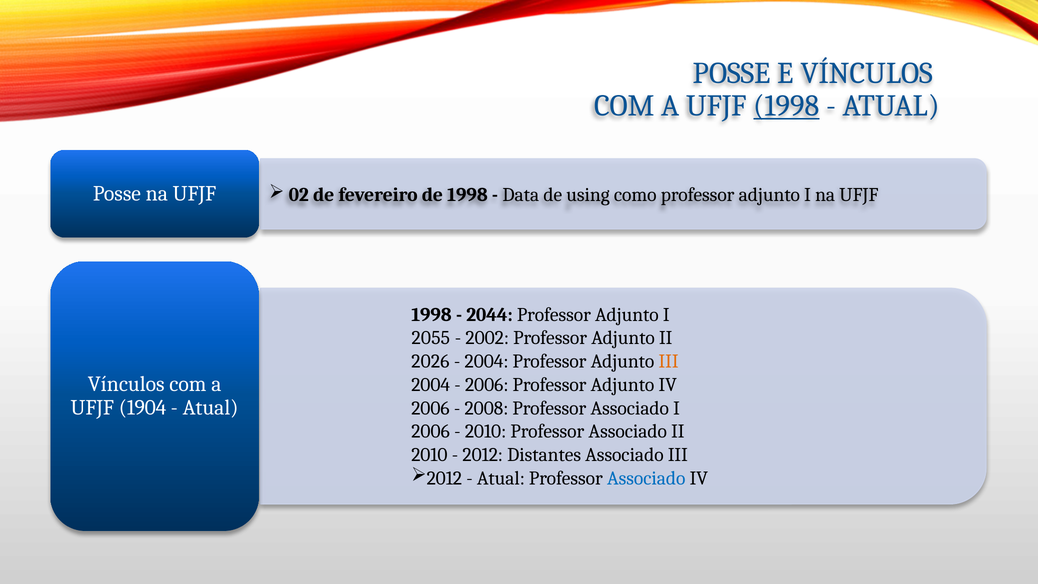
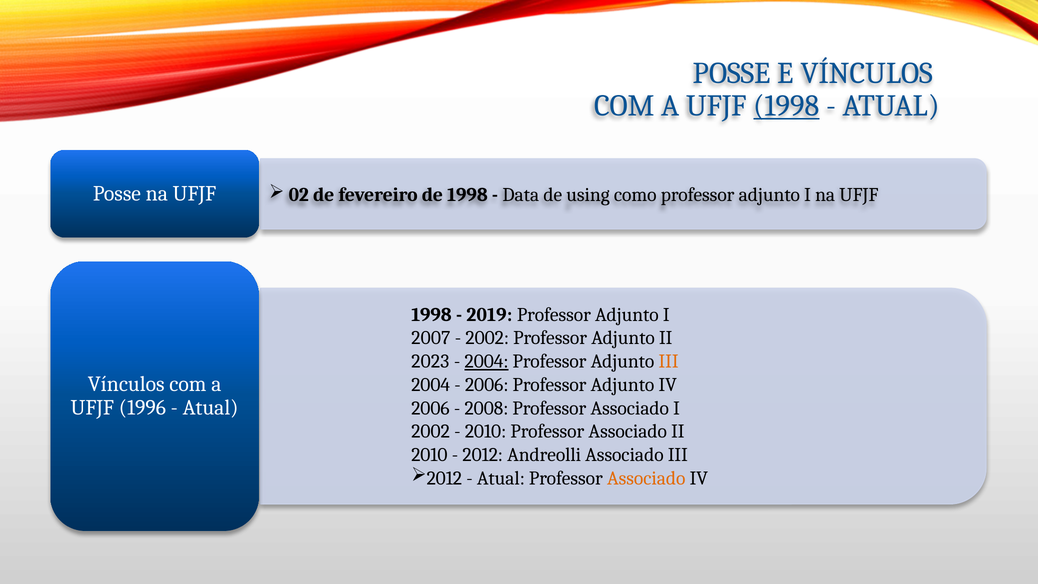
2044: 2044 -> 2019 (489, 315)
2055: 2055 -> 2007 (431, 338)
2026: 2026 -> 2023 (430, 361)
2004 underline: none -> present (487, 361)
1904: 1904 -> 1996 (142, 408)
2006: 2006 -> 2002 (431, 431)
Distantes: Distantes -> Andreolli (544, 455)
Associado colour: blue -> orange (646, 478)
